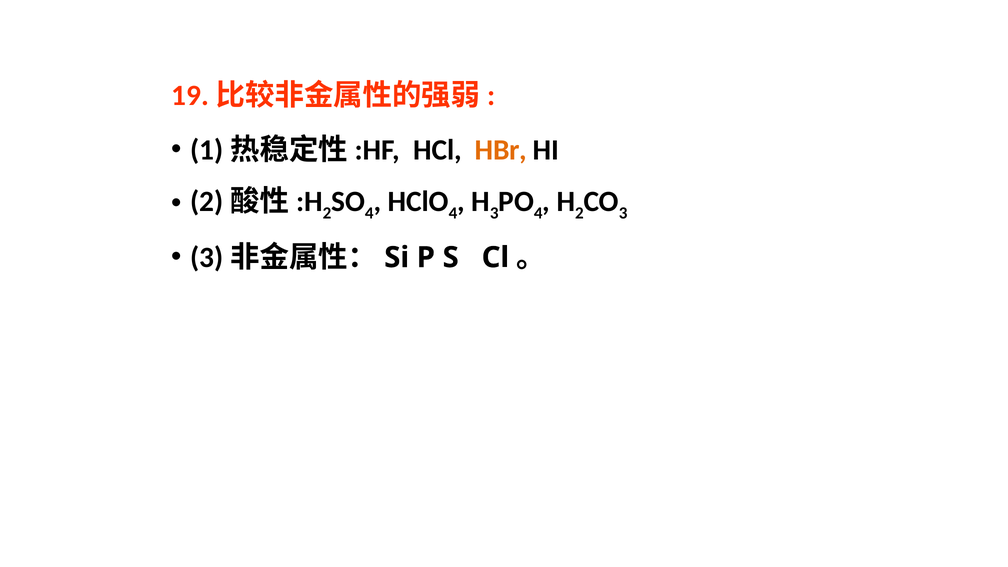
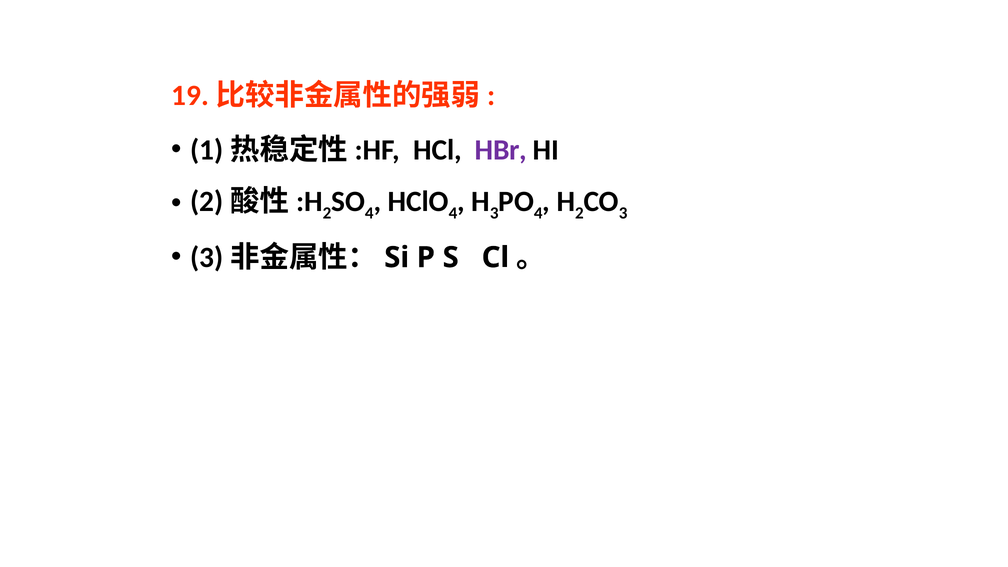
HBr colour: orange -> purple (501, 150)
